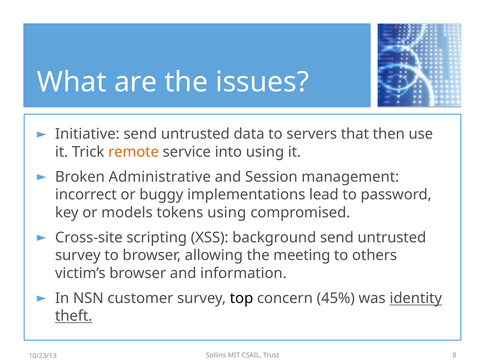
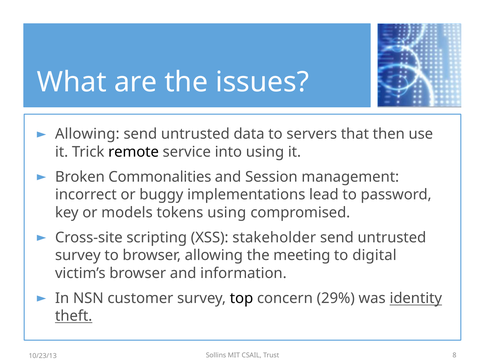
Initiative: Initiative -> Allowing (87, 134)
remote colour: orange -> black (134, 152)
Administrative: Administrative -> Commonalities (160, 177)
background: background -> stakeholder (274, 237)
others: others -> digital (374, 255)
45%: 45% -> 29% (336, 298)
